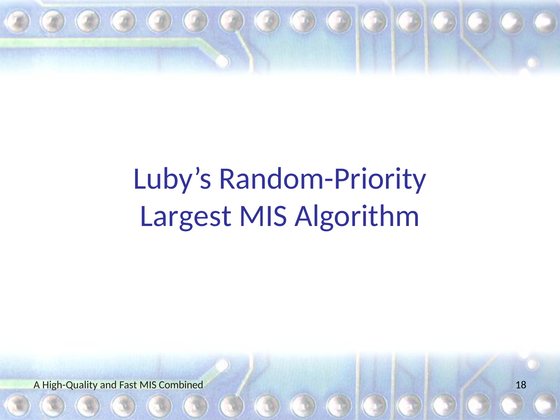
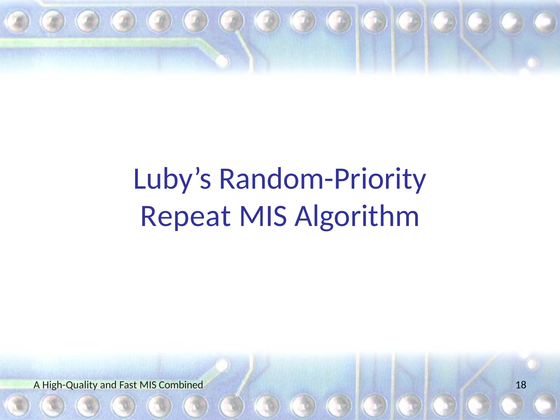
Largest: Largest -> Repeat (186, 216)
